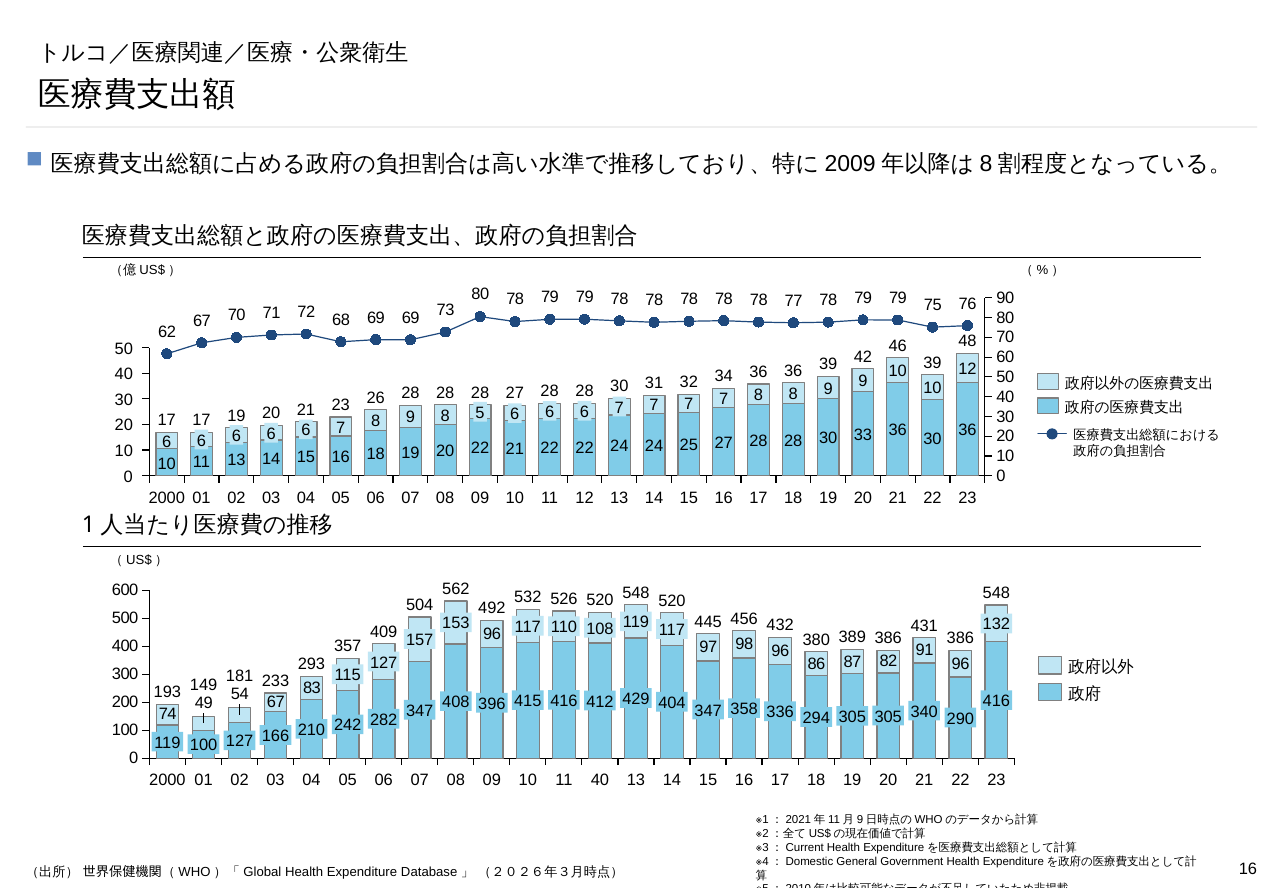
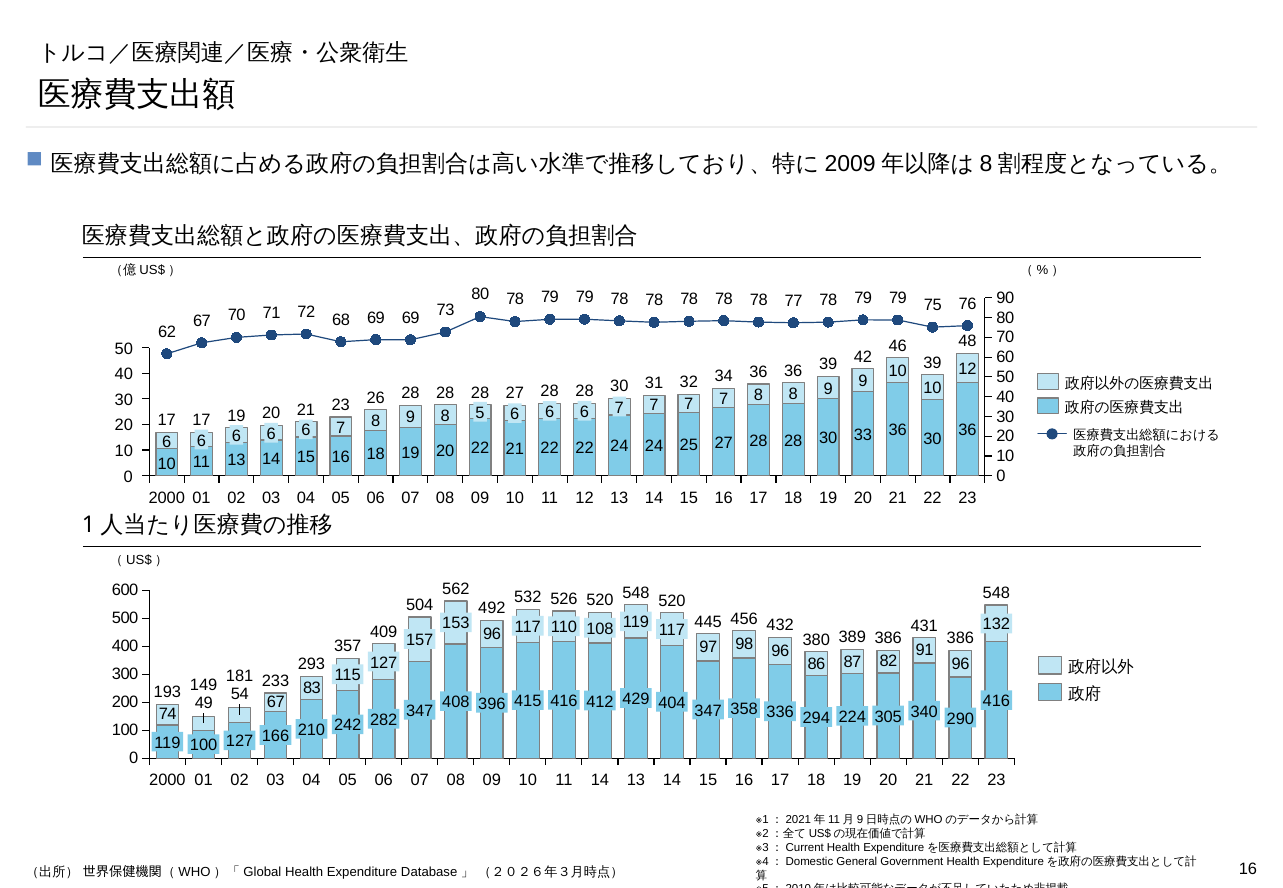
294 305: 305 -> 224 (852, 717)
11 40: 40 -> 14 (600, 781)
